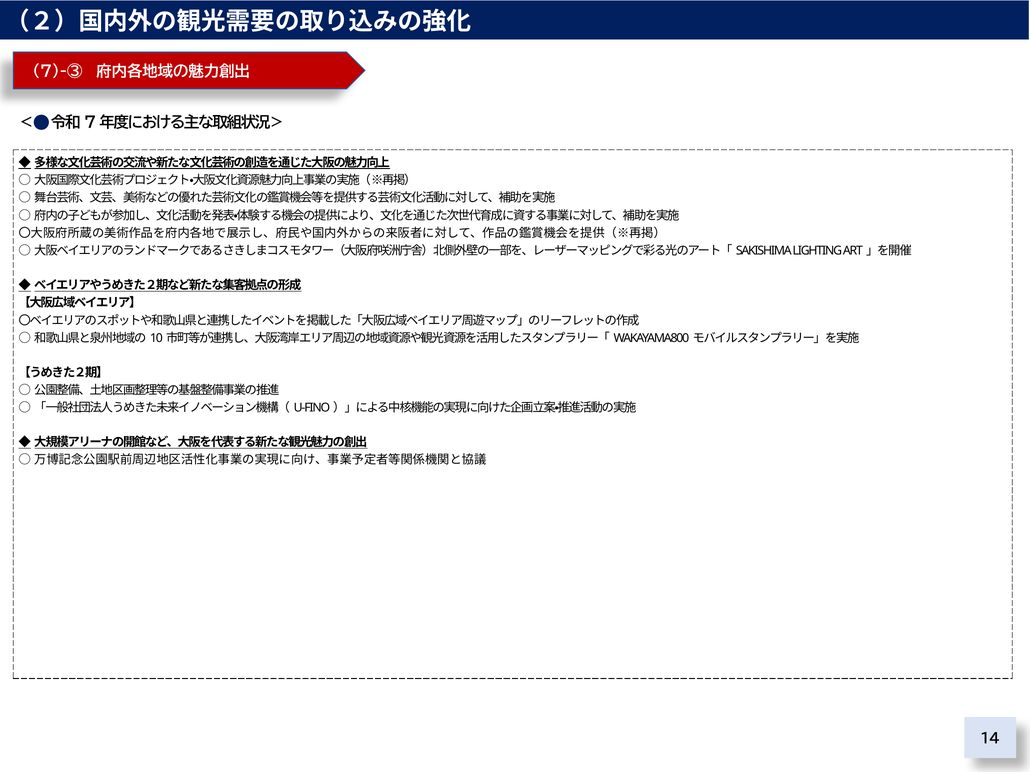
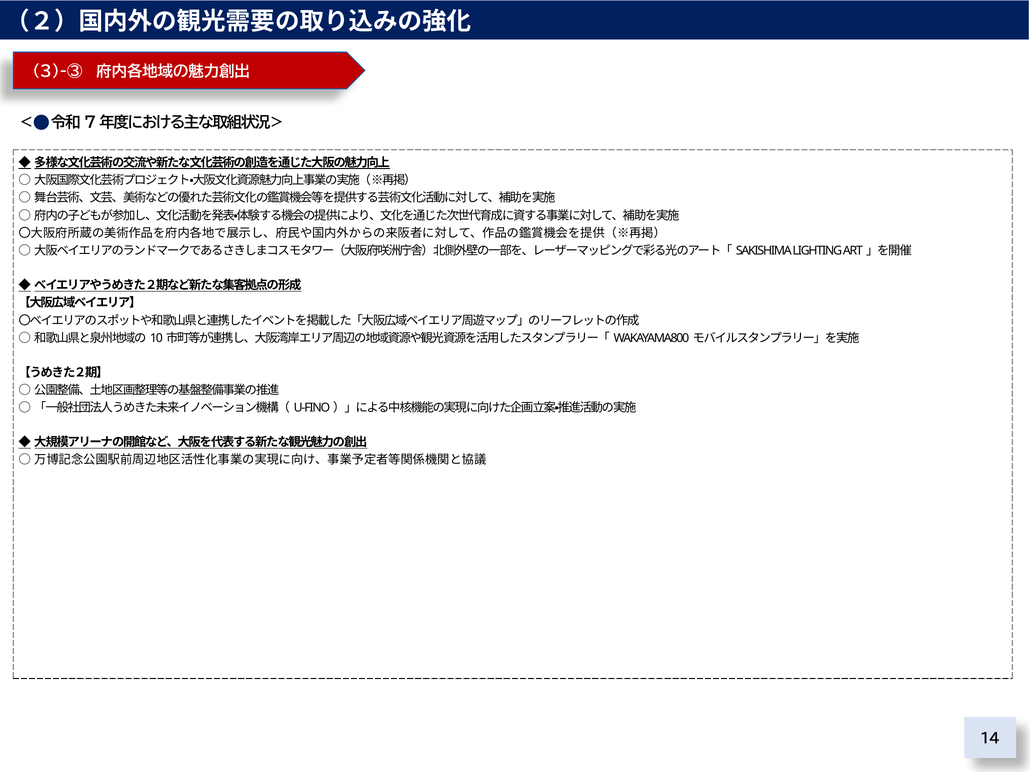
7)-③: 7)-③ -> 3)-③ (57, 72)
